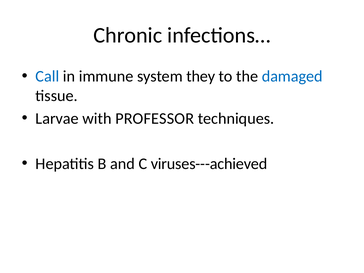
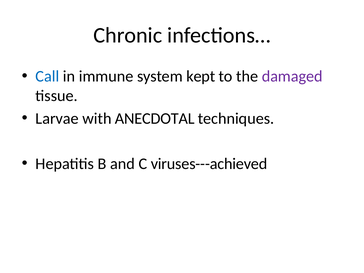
they: they -> kept (201, 76)
damaged colour: blue -> purple (292, 76)
PROFESSOR: PROFESSOR -> ANECDOTAL (155, 118)
